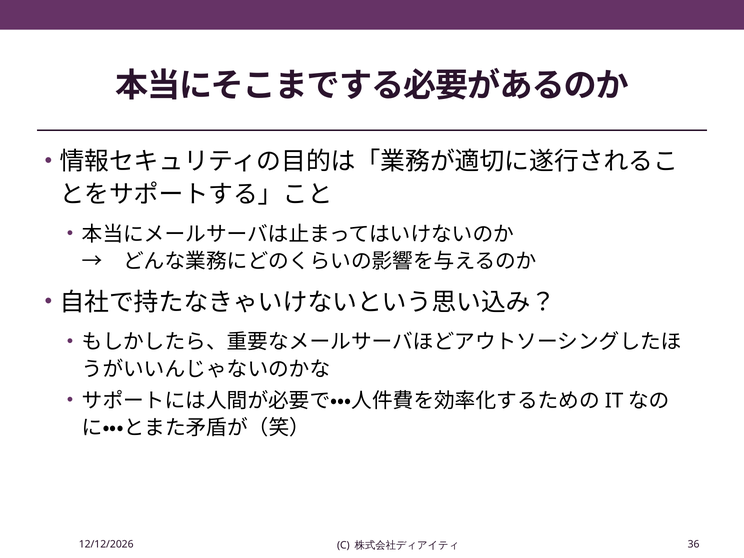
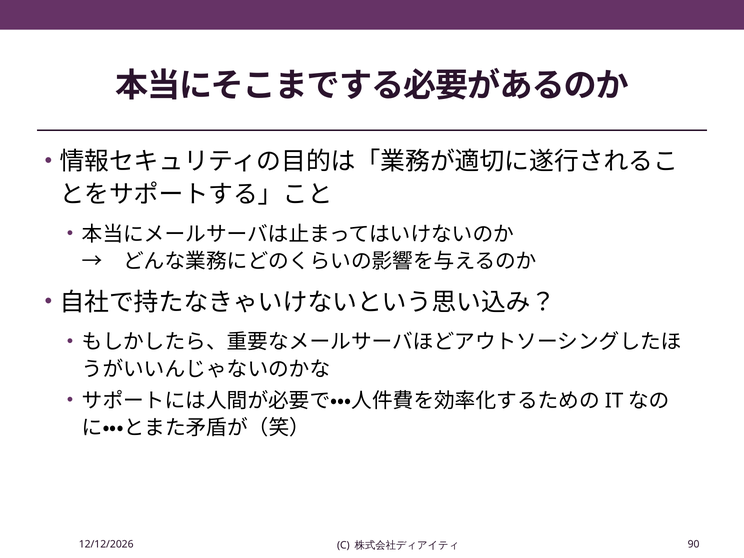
36: 36 -> 90 (694, 545)
